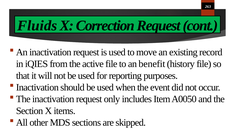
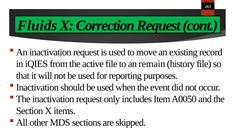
benefit: benefit -> remain (152, 64)
